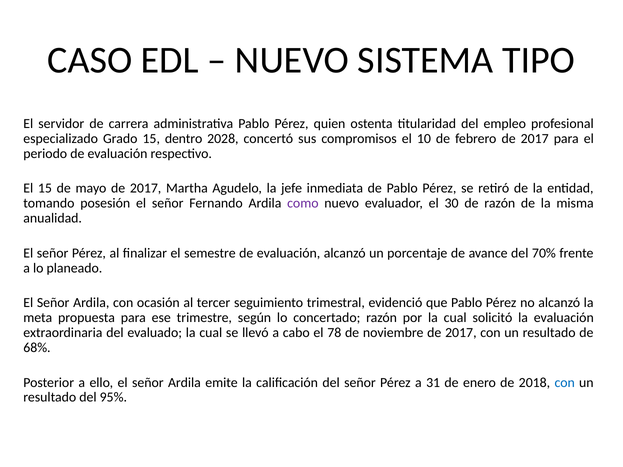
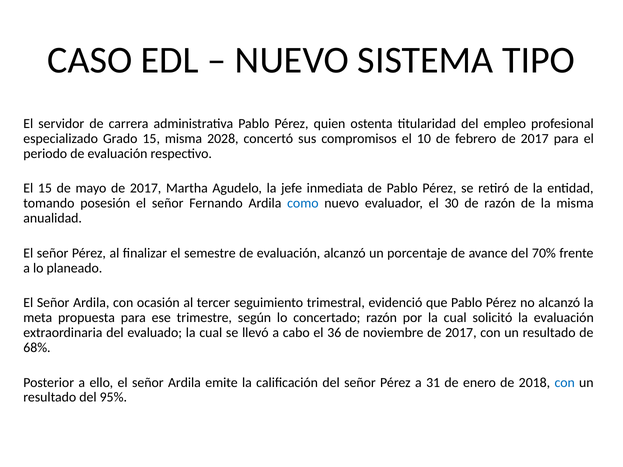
15 dentro: dentro -> misma (184, 139)
como colour: purple -> blue (303, 203)
78: 78 -> 36 (334, 333)
